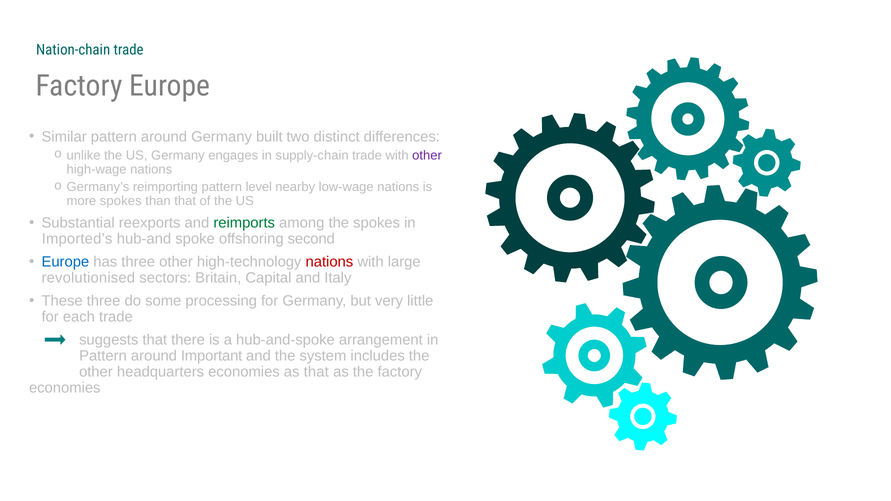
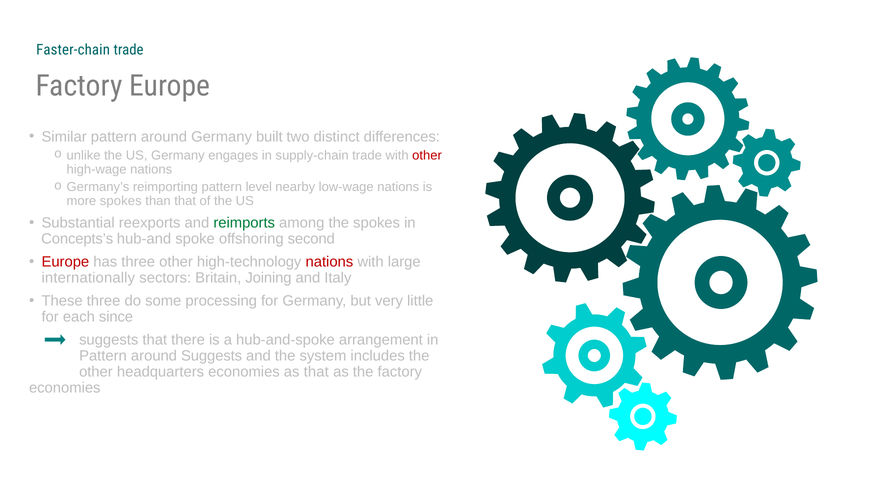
Nation-chain: Nation-chain -> Faster-chain (73, 50)
other colour: purple -> red (427, 155)
Imported’s: Imported’s -> Concepts’s (77, 239)
Europe colour: blue -> red (65, 262)
revolutionised: revolutionised -> internationally (88, 278)
Capital: Capital -> Joining (268, 278)
each trade: trade -> since (116, 317)
around Important: Important -> Suggests (212, 356)
